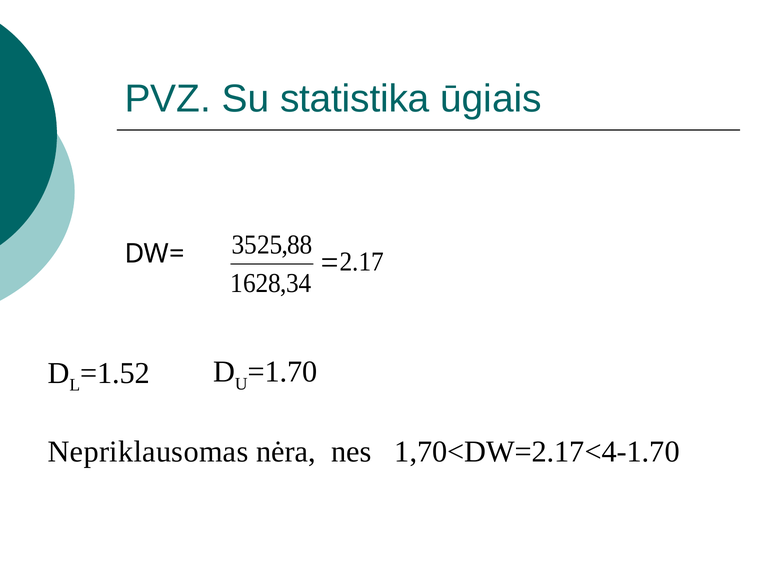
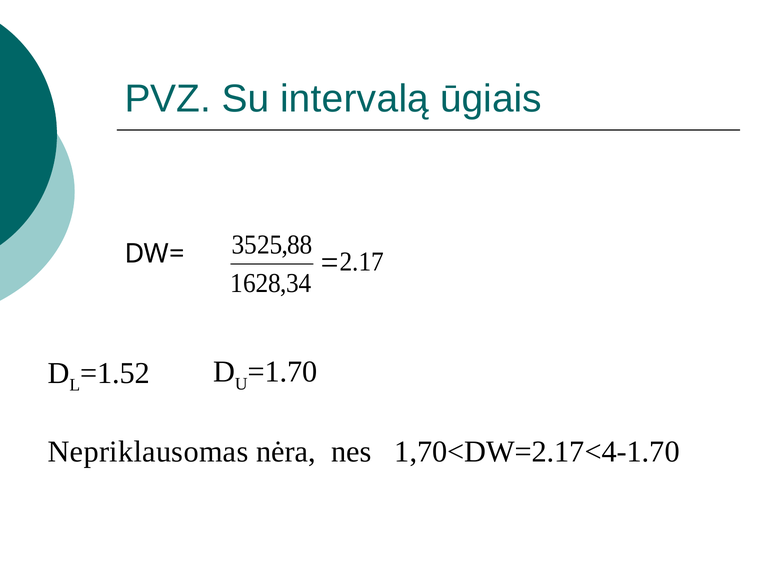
statistika: statistika -> intervalą (355, 99)
